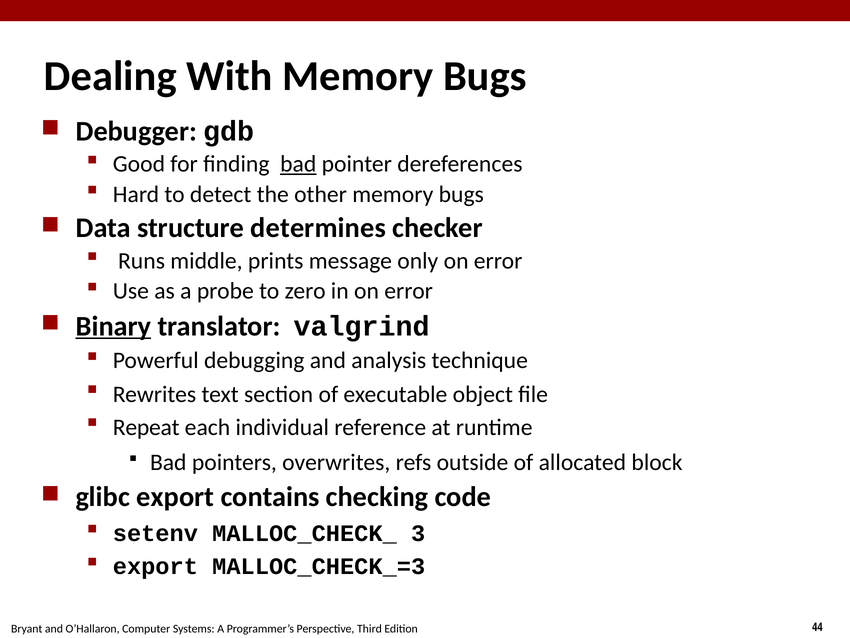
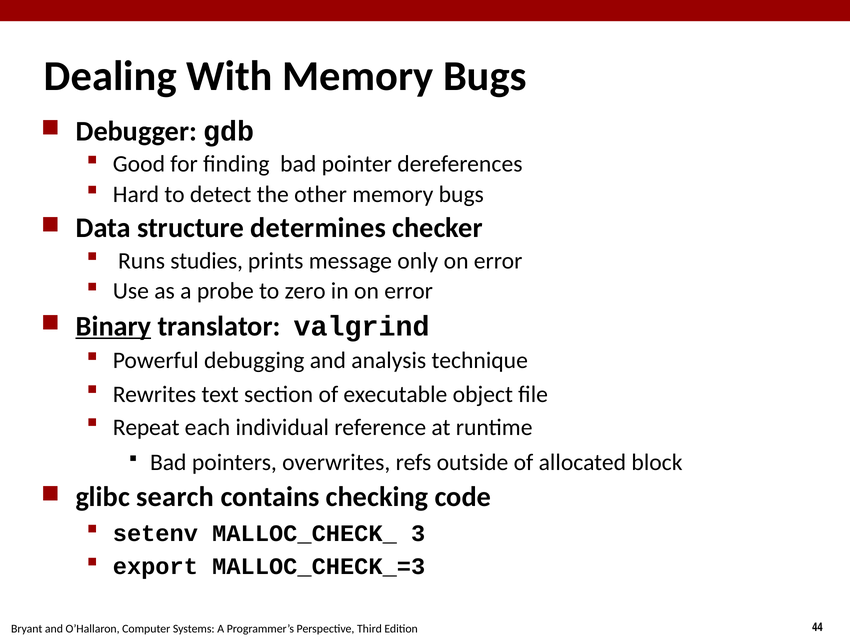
bad underline: present -> none (298, 164)
middle: middle -> studies (207, 261)
glibc export: export -> search (175, 497)
